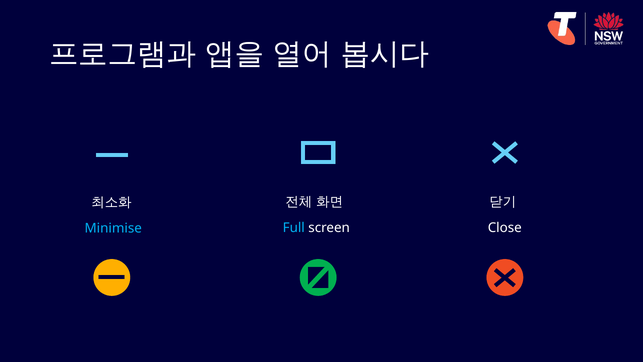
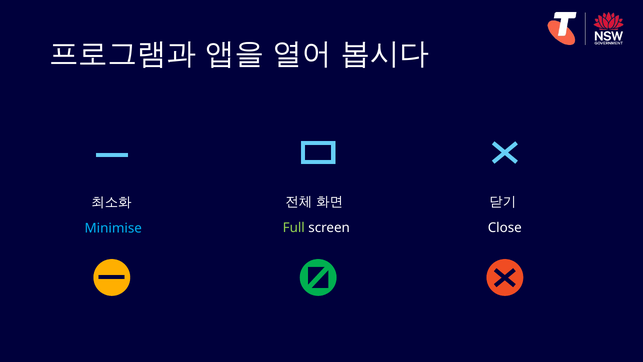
Full colour: light blue -> light green (294, 228)
